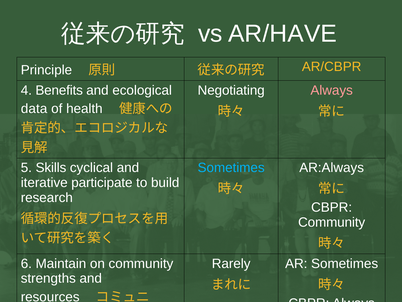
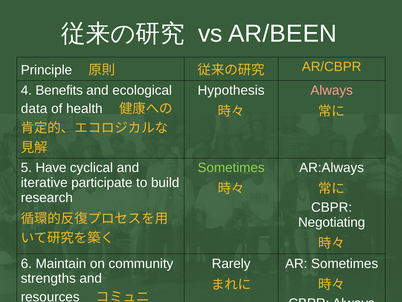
AR/HAVE: AR/HAVE -> AR/BEEN (282, 34)
Negotiating: Negotiating -> Hypothesis (231, 90)
Skills: Skills -> Have (51, 167)
Sometimes colour: light blue -> light green (231, 167)
Community: Community -> Negotiating (332, 222)
